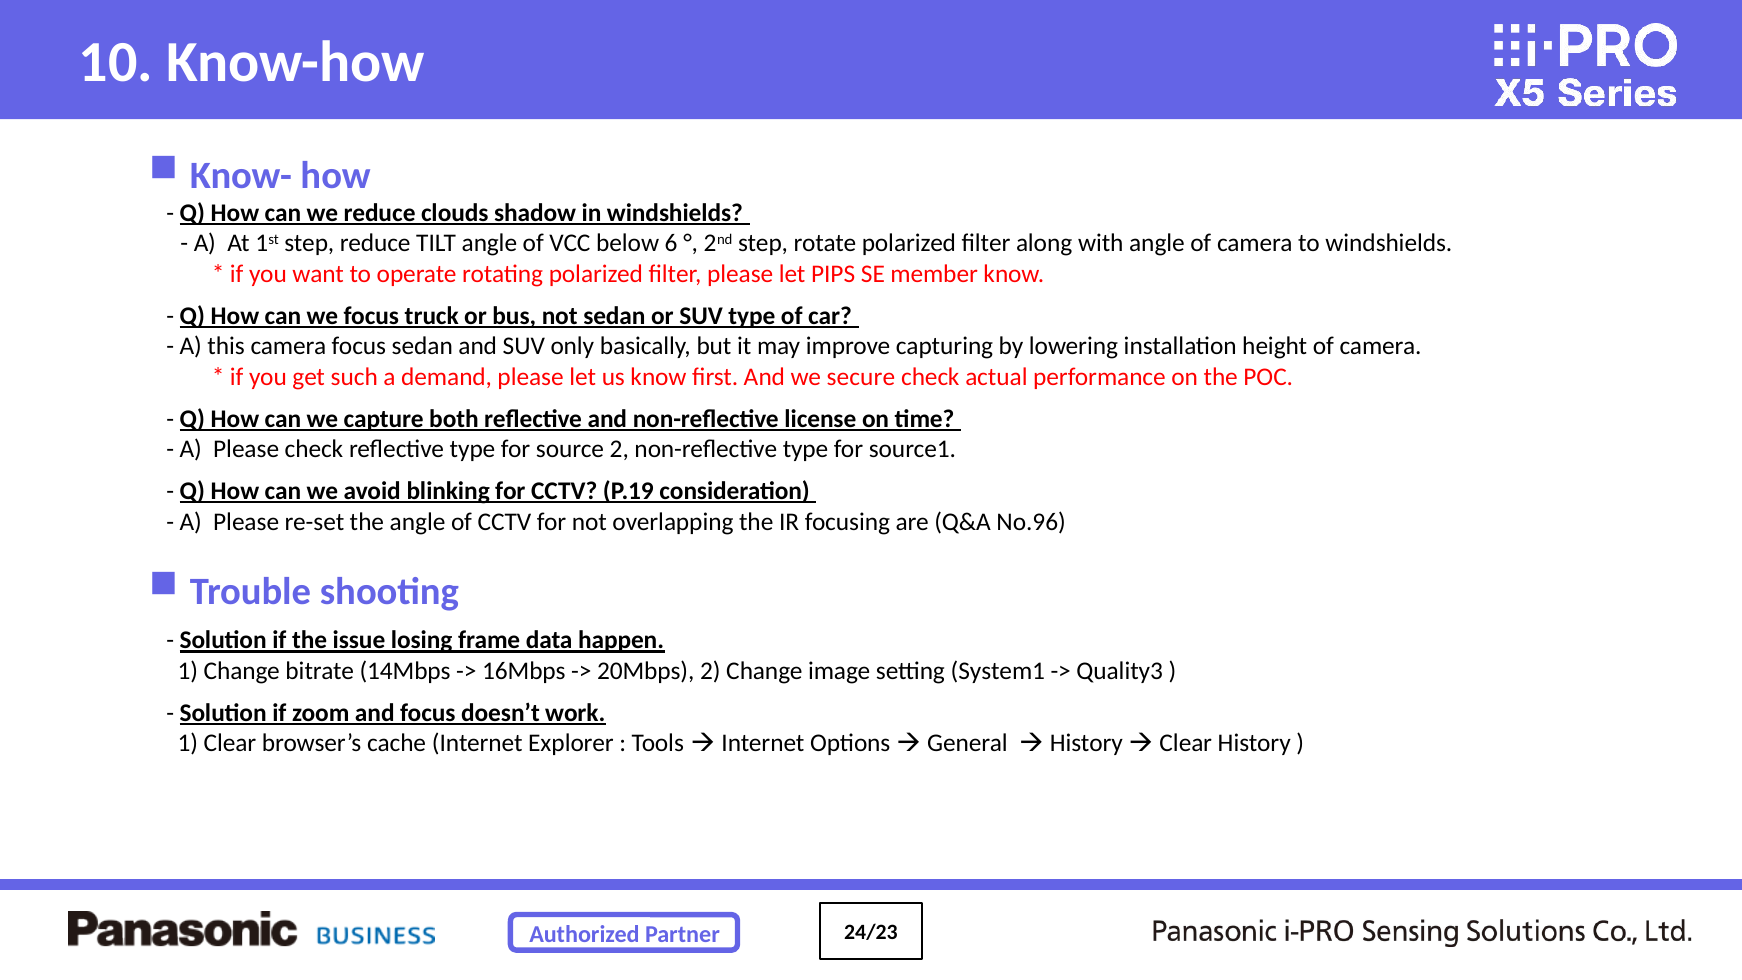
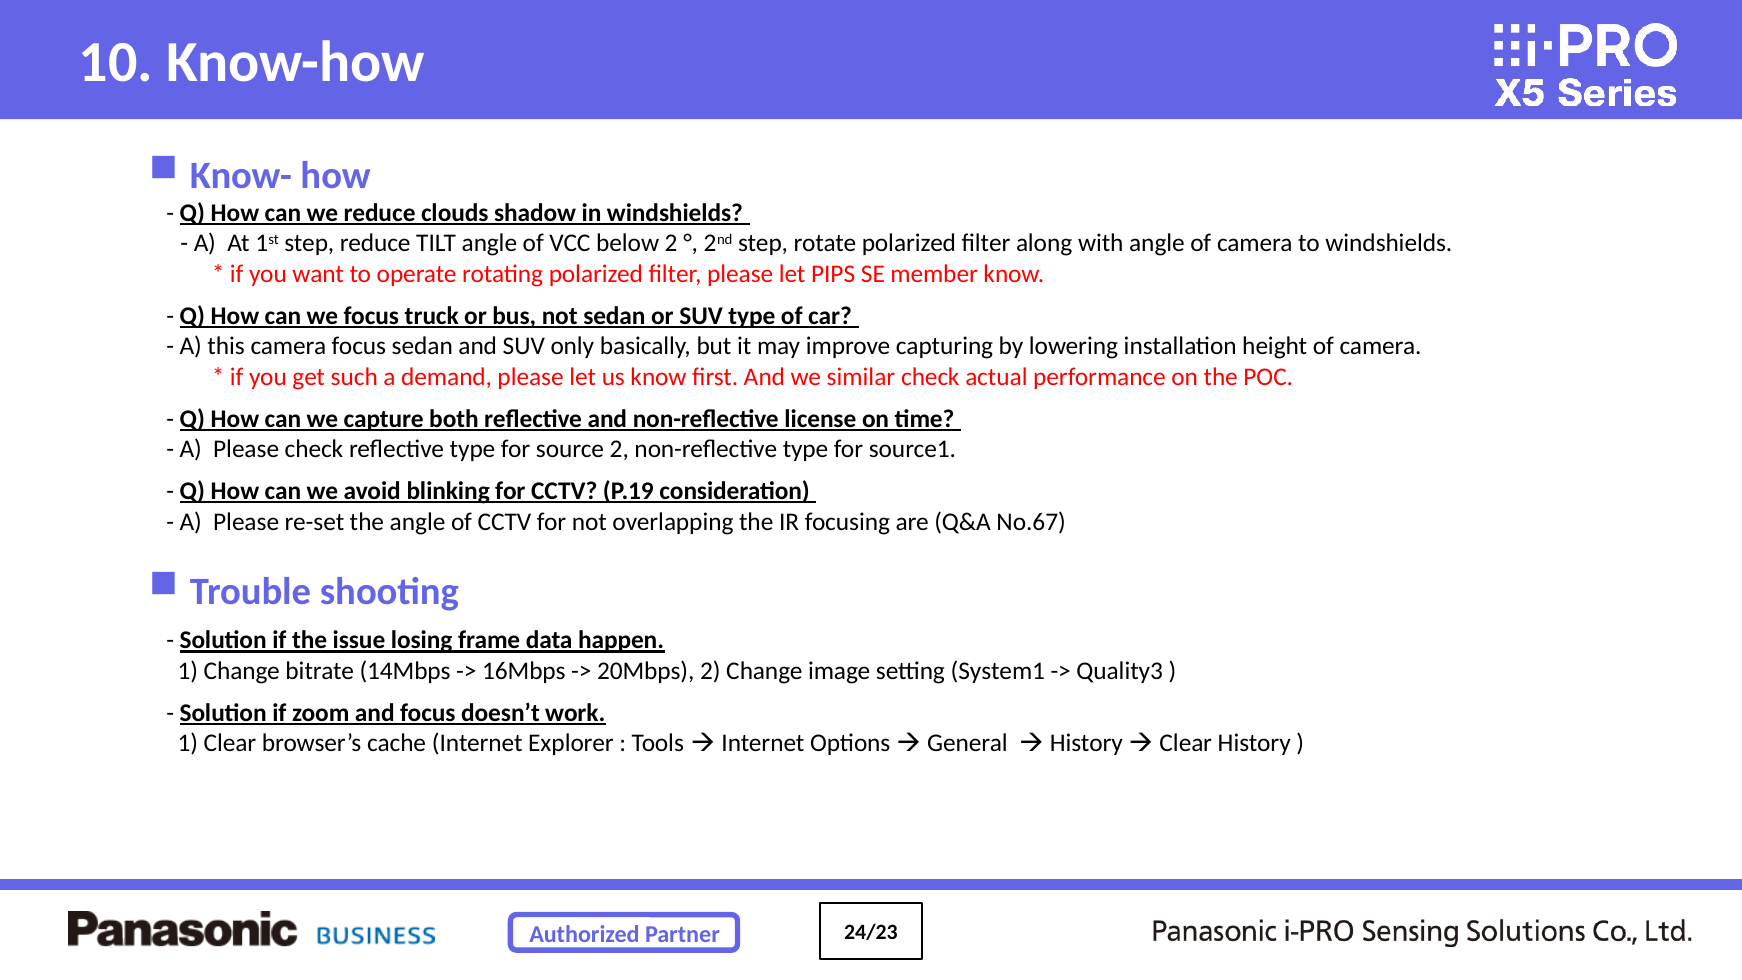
below 6: 6 -> 2 (671, 243)
secure: secure -> similar (861, 377)
No.96: No.96 -> No.67 (1031, 522)
